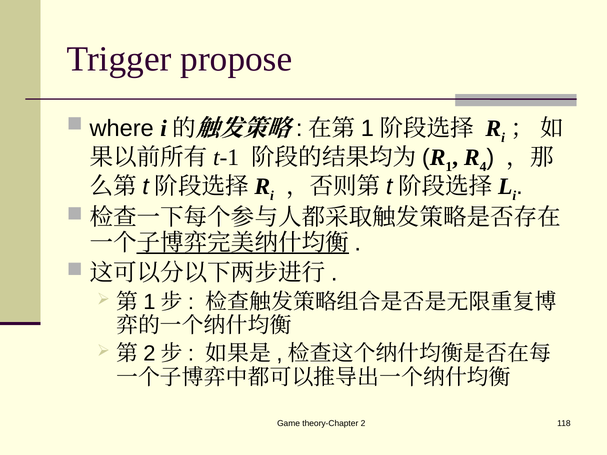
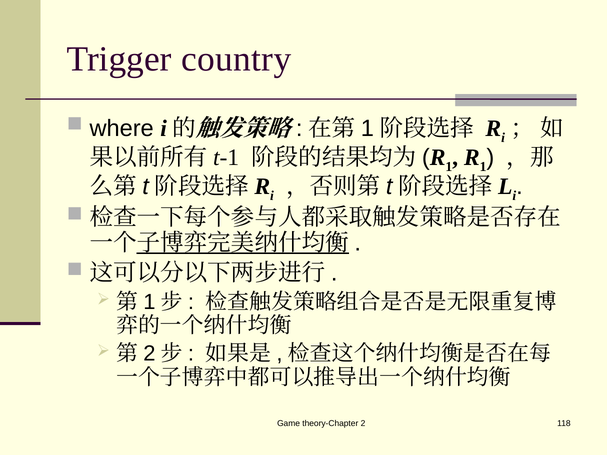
propose: propose -> country (236, 59)
4: 4 -> 1 (483, 167)
